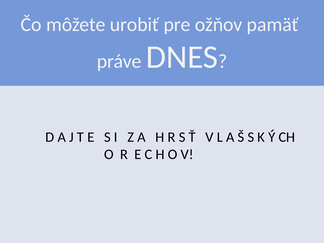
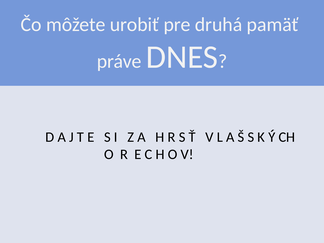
ožňov: ožňov -> druhá (219, 25)
